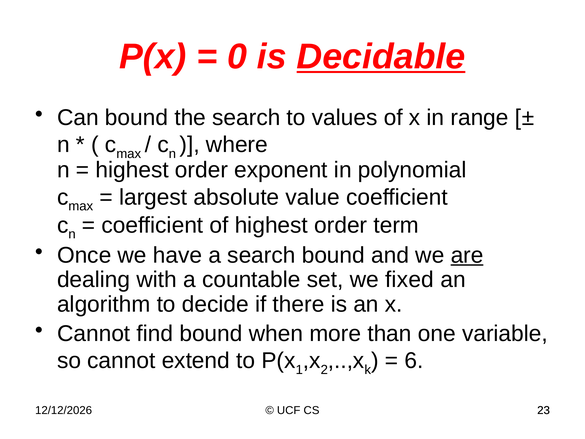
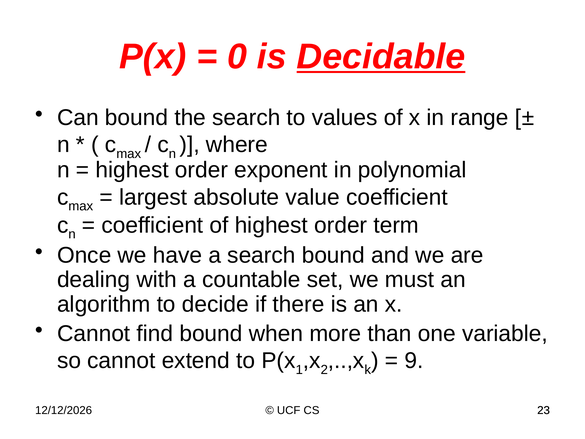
are underline: present -> none (467, 255)
fixed: fixed -> must (410, 280)
6: 6 -> 9 (414, 361)
